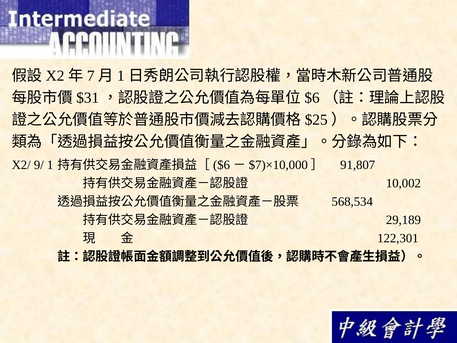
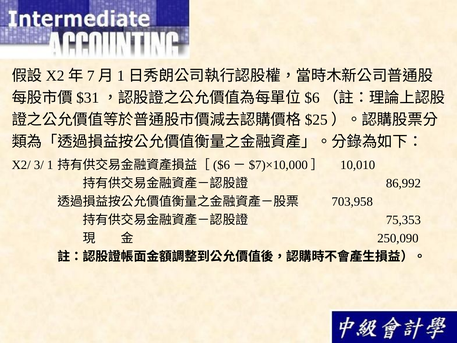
9/: 9/ -> 3/ (39, 165)
91,807: 91,807 -> 10,010 (358, 165)
10,002: 10,002 -> 86,992 (403, 183)
568,534: 568,534 -> 703,958 (352, 201)
29,189: 29,189 -> 75,353 (403, 220)
122,301: 122,301 -> 250,090 (398, 238)
